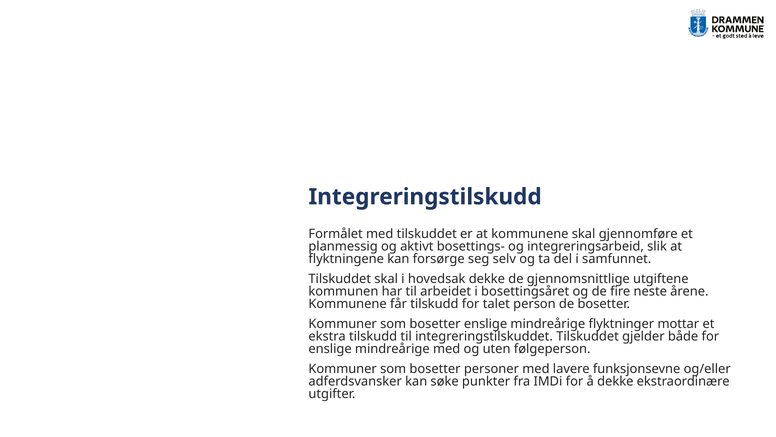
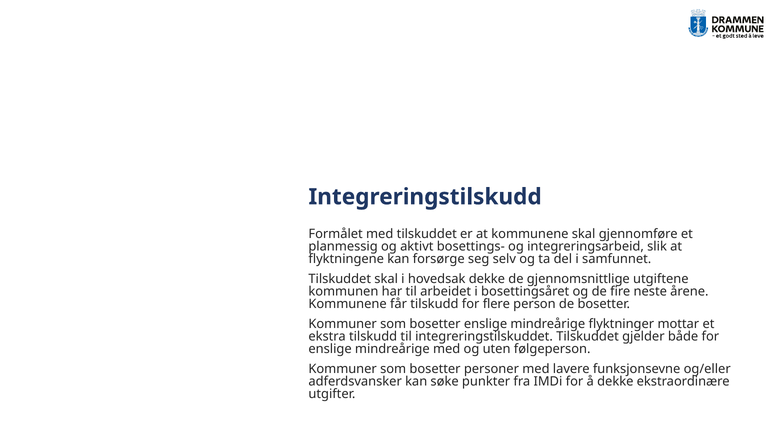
talet: talet -> flere (496, 304)
